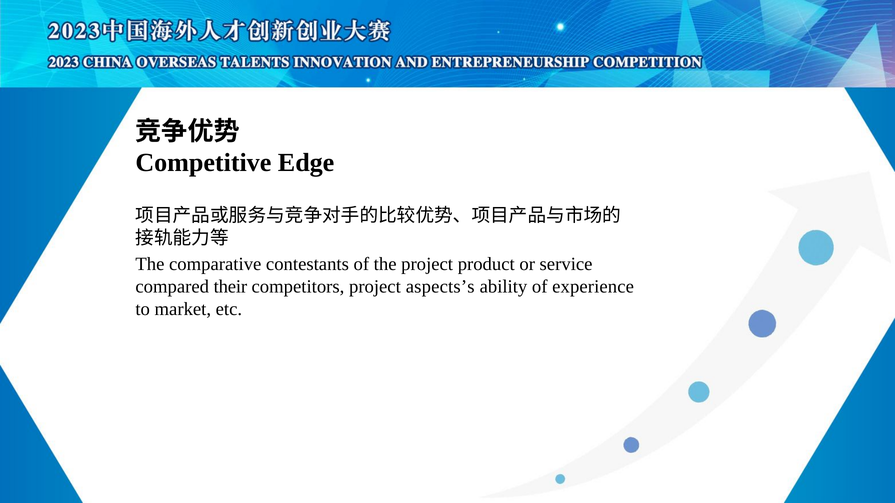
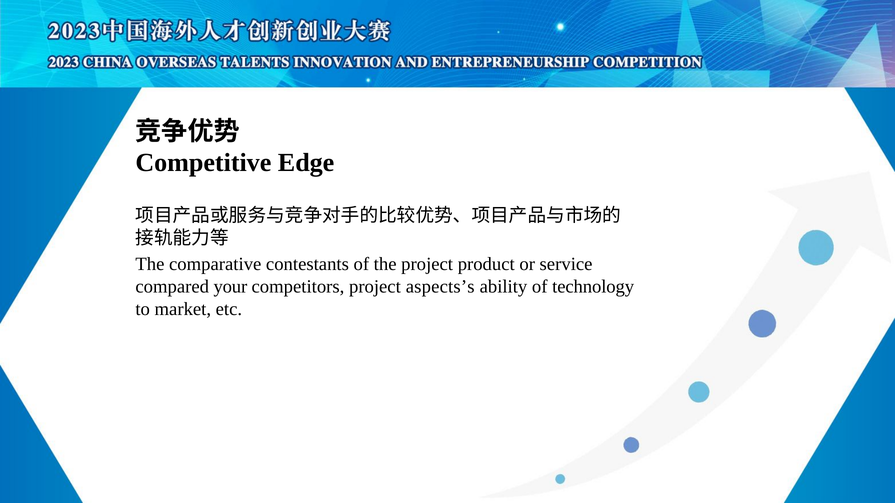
their: their -> your (230, 287)
experience: experience -> technology (593, 287)
